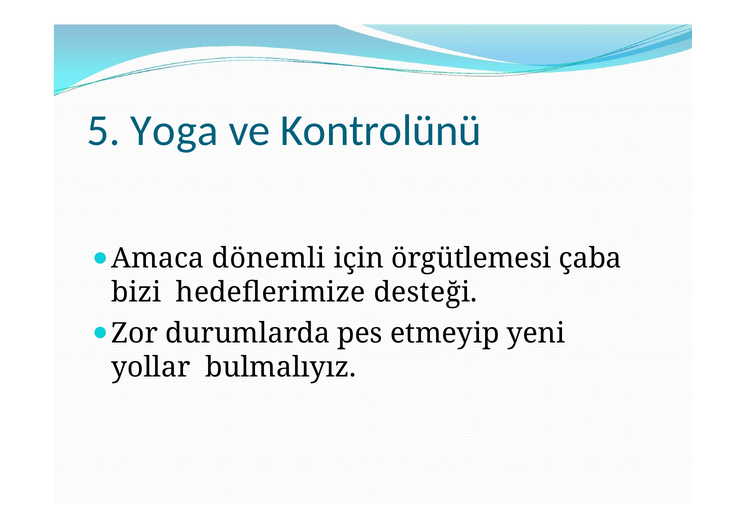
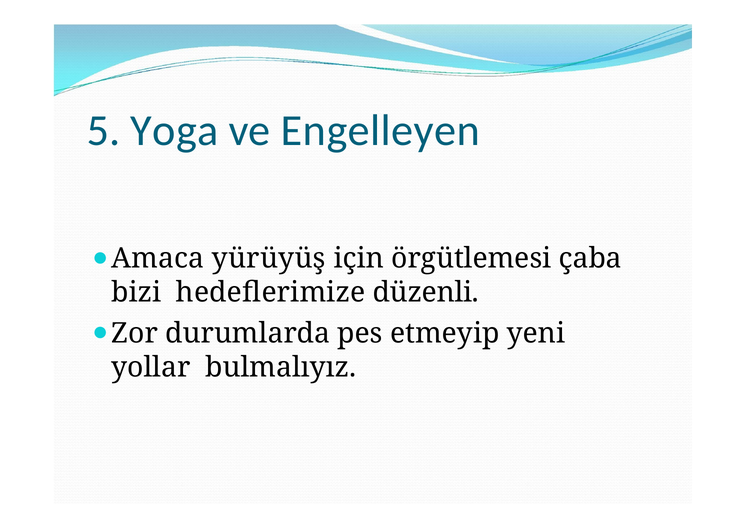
Kontrolünü: Kontrolünü -> Engelleyen (380, 130)
dönemli: dönemli -> yürüyüş (269, 258)
desteği: desteği -> düzenli (426, 292)
